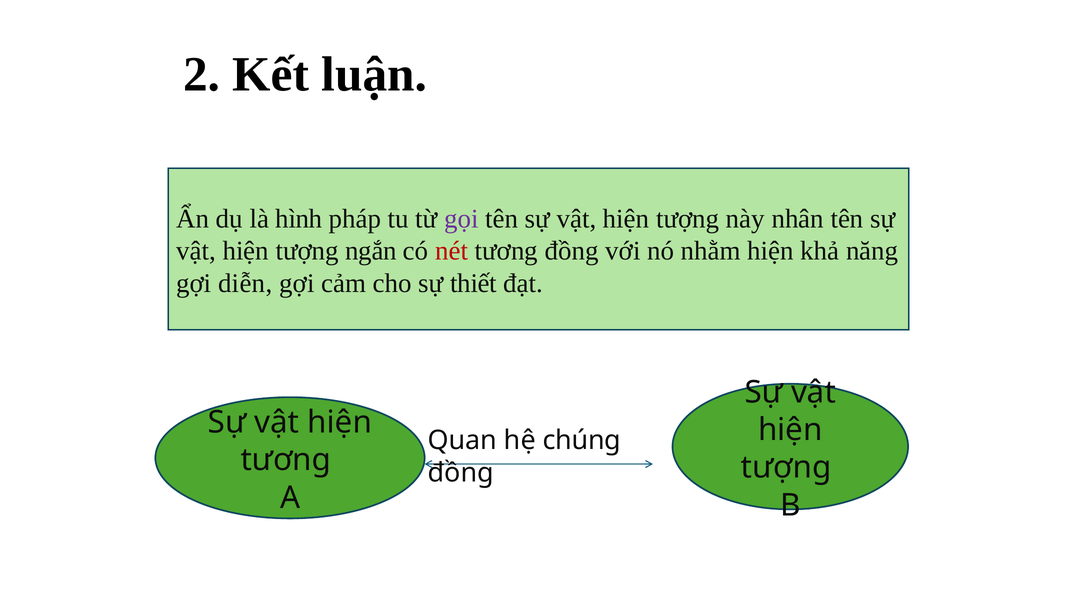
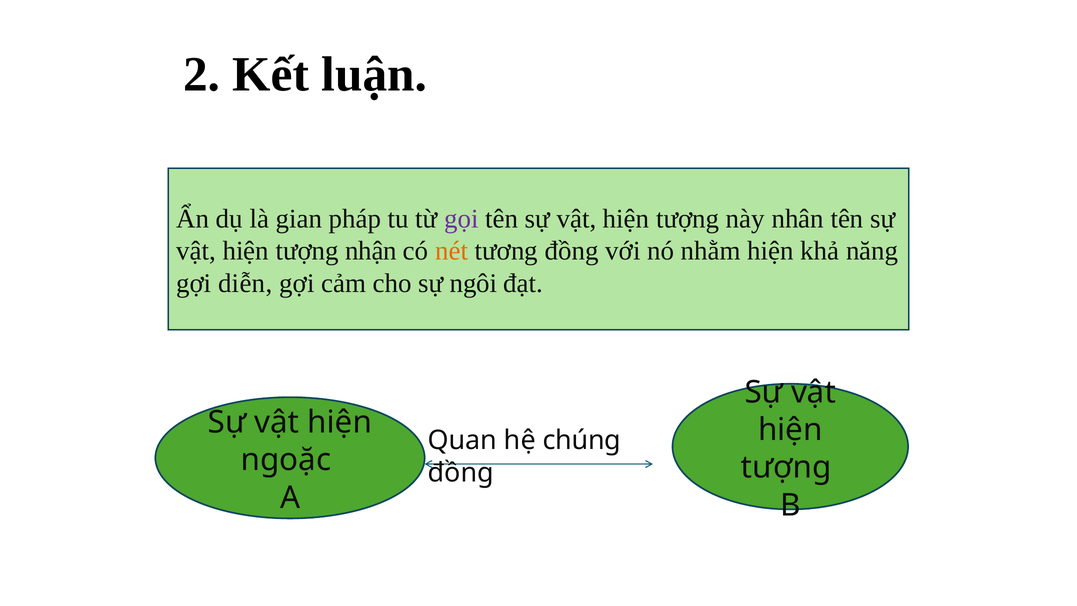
hình: hình -> gian (299, 219)
ngắn: ngắn -> nhận (371, 251)
nét colour: red -> orange (452, 251)
thiết: thiết -> ngôi (474, 283)
tương: tương -> ngoặc (286, 460)
